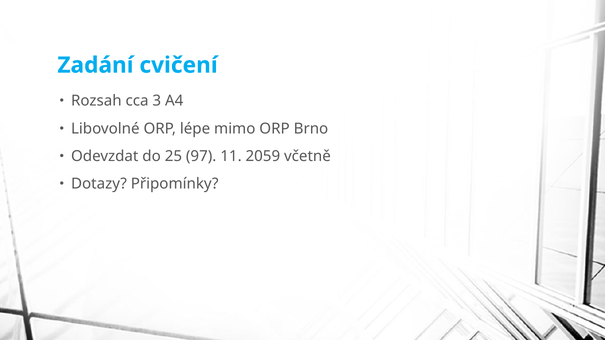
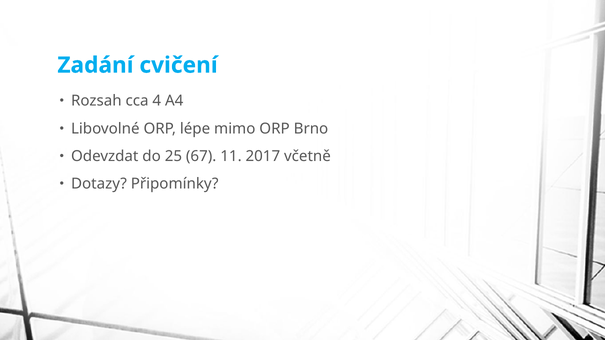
3: 3 -> 4 (157, 101)
97: 97 -> 67 (201, 156)
2059: 2059 -> 2017 (263, 156)
